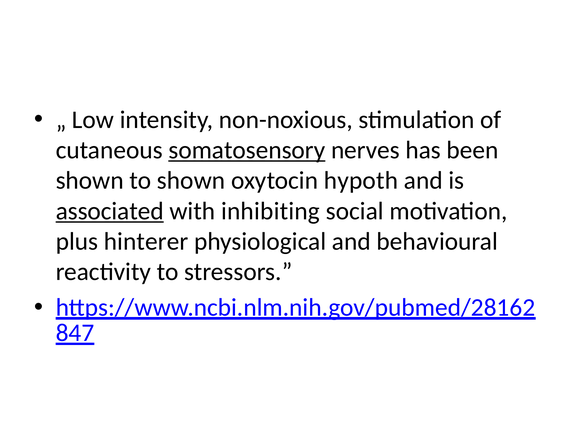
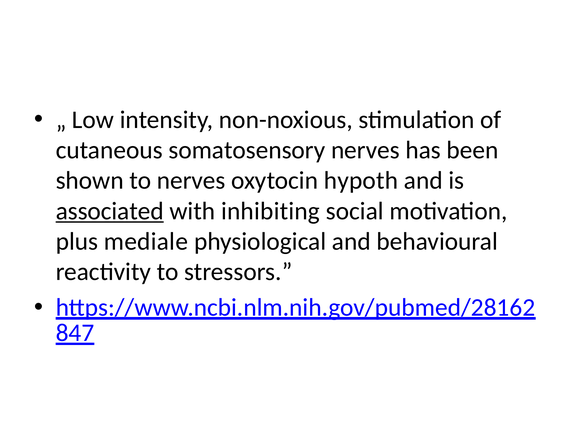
somatosensory underline: present -> none (247, 150)
to shown: shown -> nerves (191, 181)
hinterer: hinterer -> mediale (146, 242)
